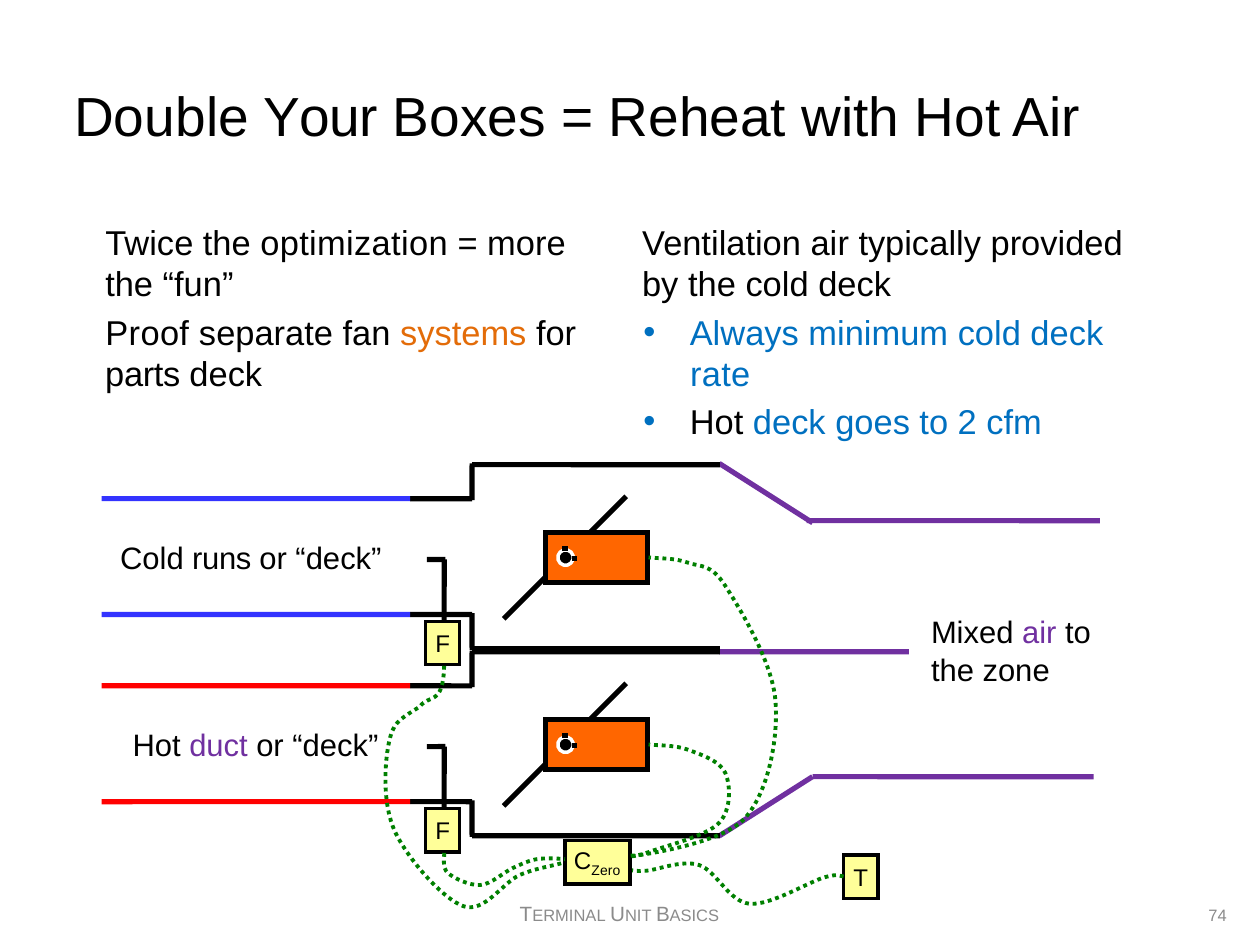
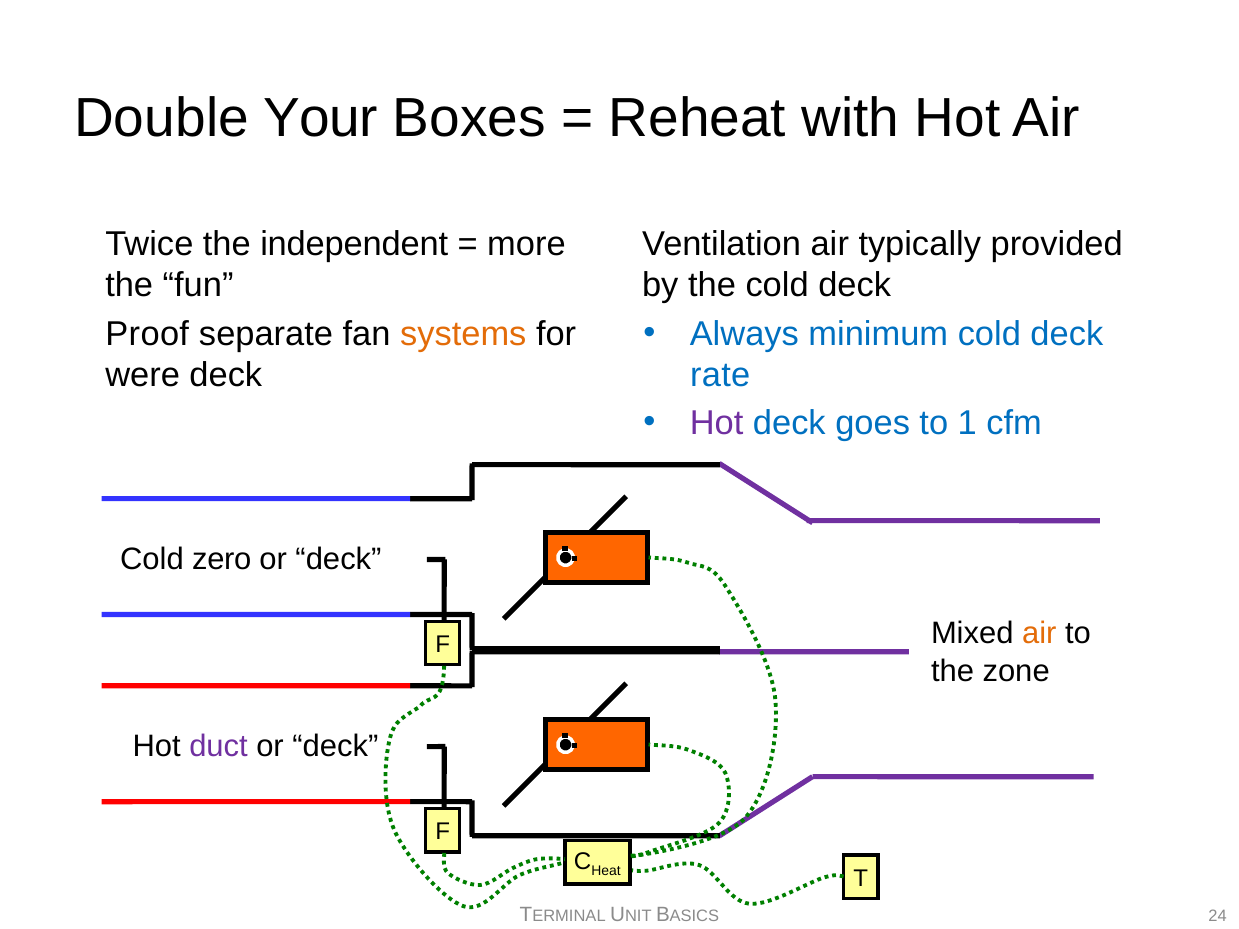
optimization: optimization -> independent (354, 244)
parts: parts -> were (143, 375)
Hot colour: black -> purple (717, 423)
2: 2 -> 1 (967, 423)
runs: runs -> zero (222, 559)
air colour: purple -> orange (1039, 634)
Zero: Zero -> Heat (606, 872)
74: 74 -> 24 (1218, 917)
